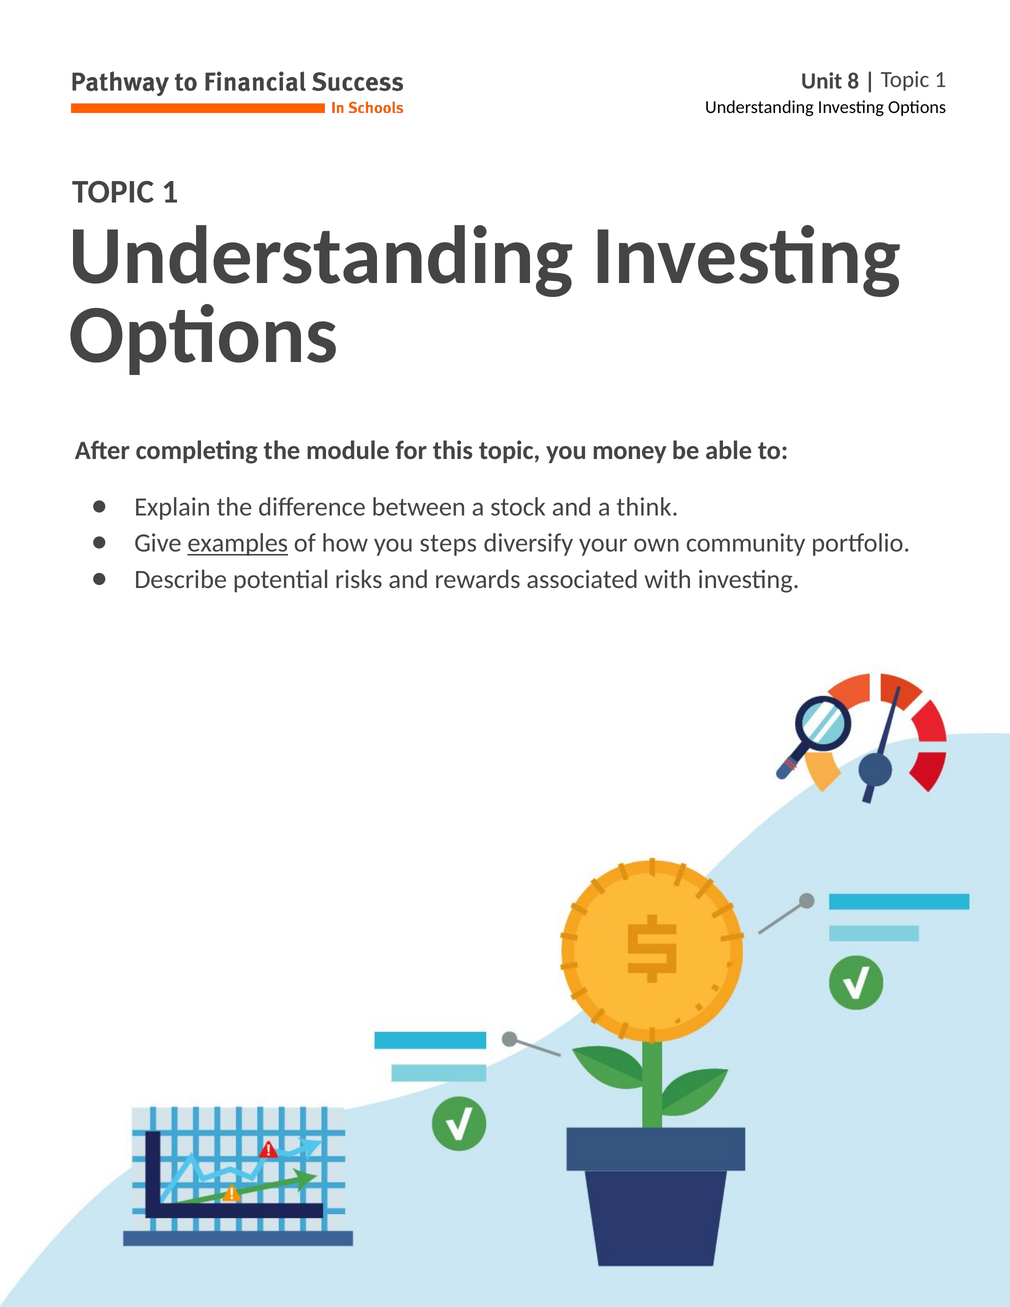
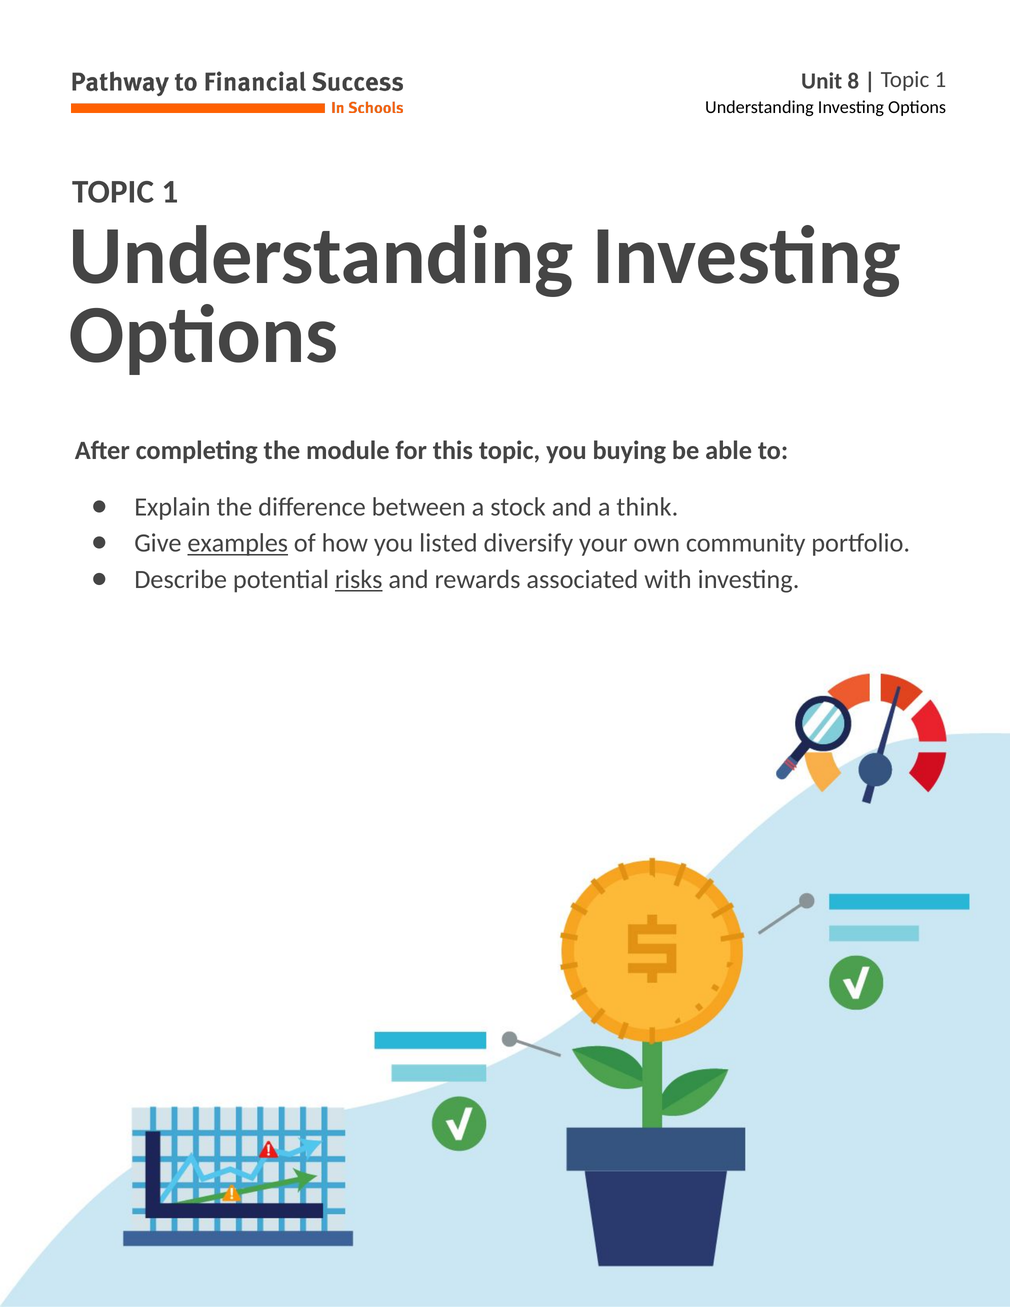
money: money -> buying (629, 451)
steps: steps -> listed (448, 543)
risks underline: none -> present (359, 580)
